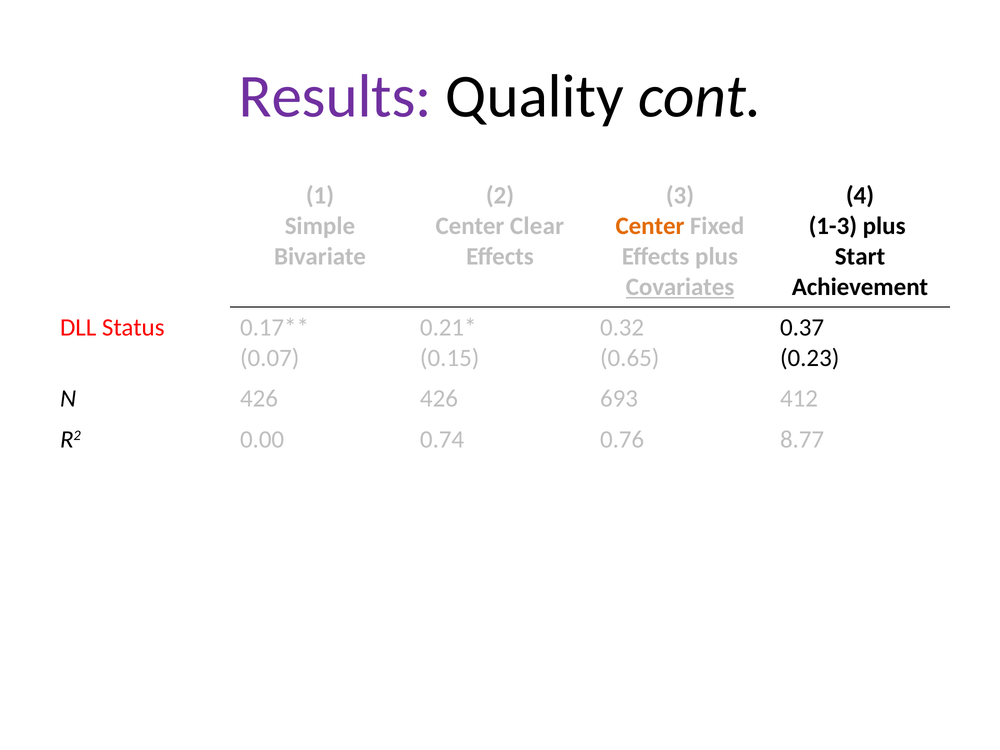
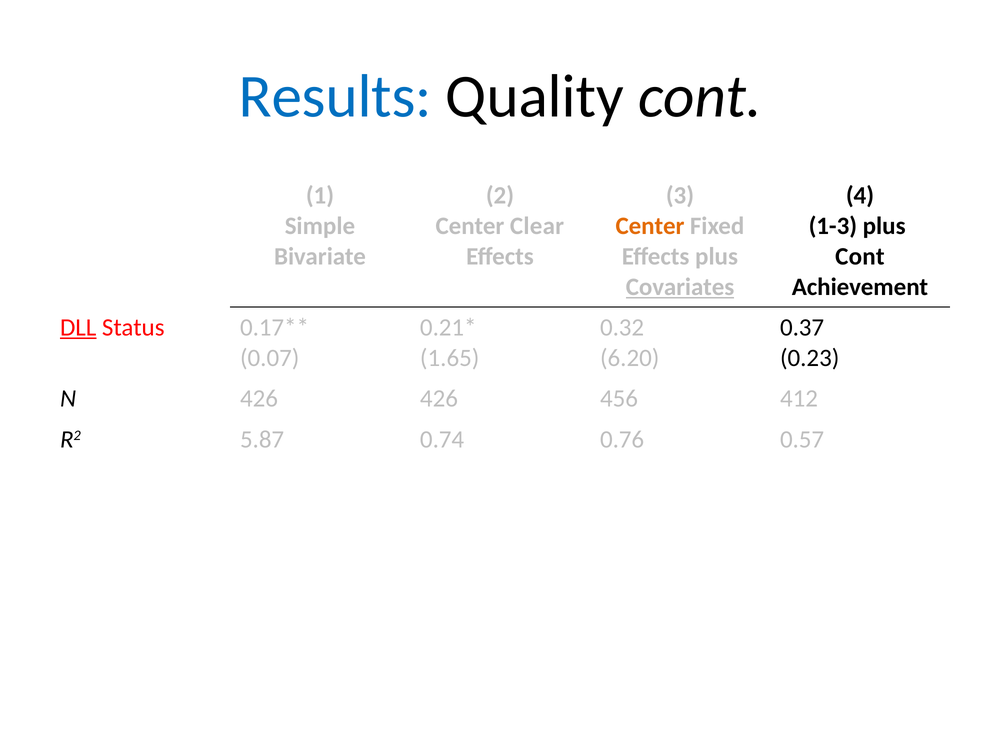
Results colour: purple -> blue (335, 97)
Start: Start -> Cont (860, 257)
DLL underline: none -> present (78, 328)
0.15: 0.15 -> 1.65 (450, 358)
0.65: 0.65 -> 6.20 (630, 358)
693: 693 -> 456 (619, 399)
0.00: 0.00 -> 5.87 (262, 439)
8.77: 8.77 -> 0.57 (802, 439)
